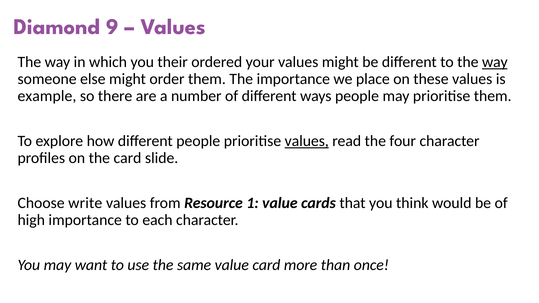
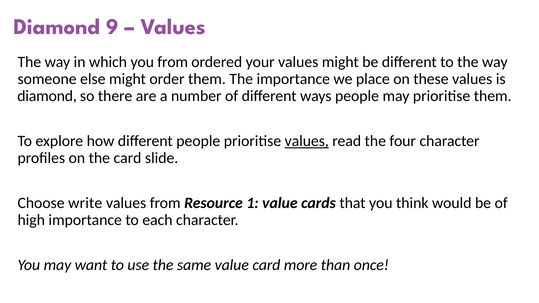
you their: their -> from (173, 62)
way underline: present -> none (495, 62)
example: example -> diamond (47, 96)
